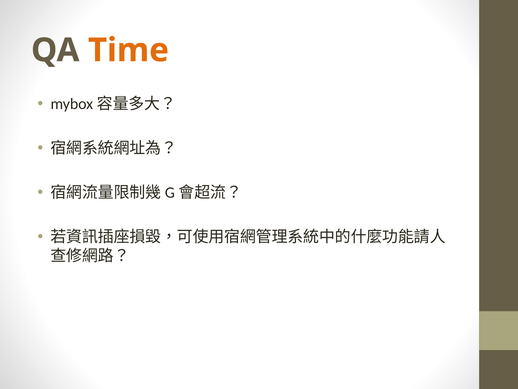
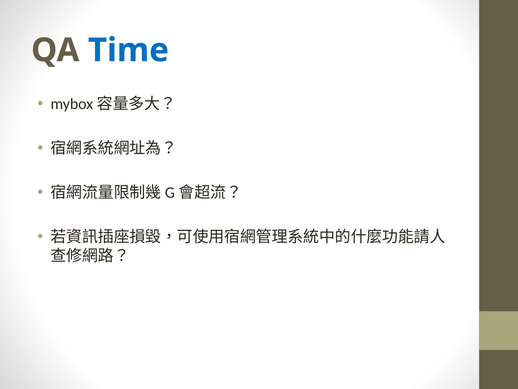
Time colour: orange -> blue (128, 50)
